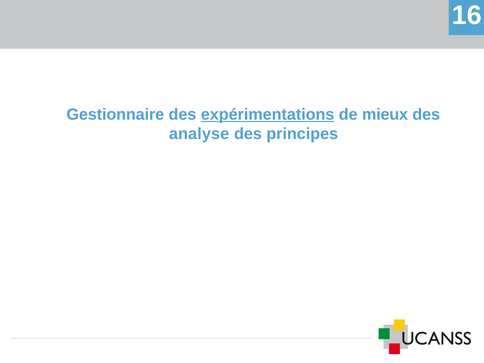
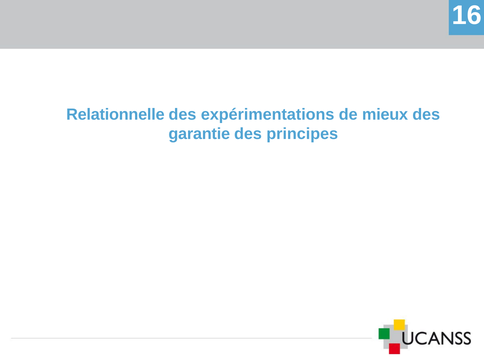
Gestionnaire: Gestionnaire -> Relationnelle (115, 115)
expérimentations underline: present -> none (268, 115)
analyse: analyse -> garantie (199, 134)
